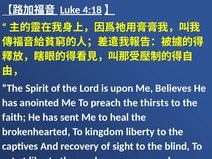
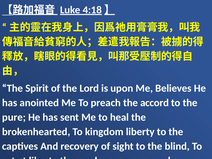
thirsts: thirsts -> accord (155, 103)
faith: faith -> pure (14, 117)
